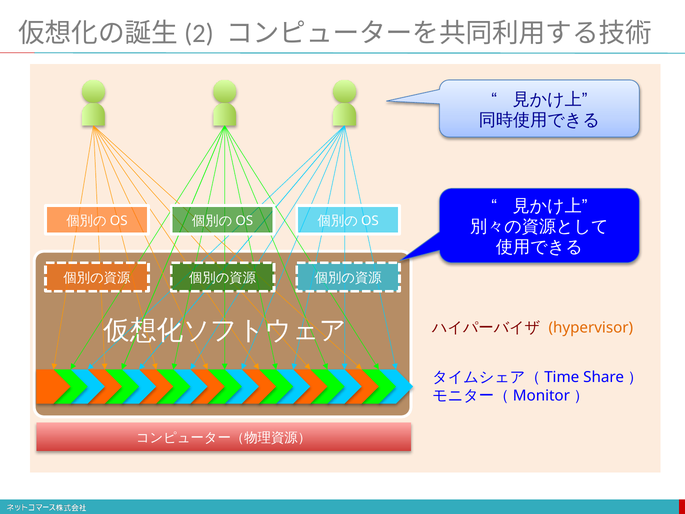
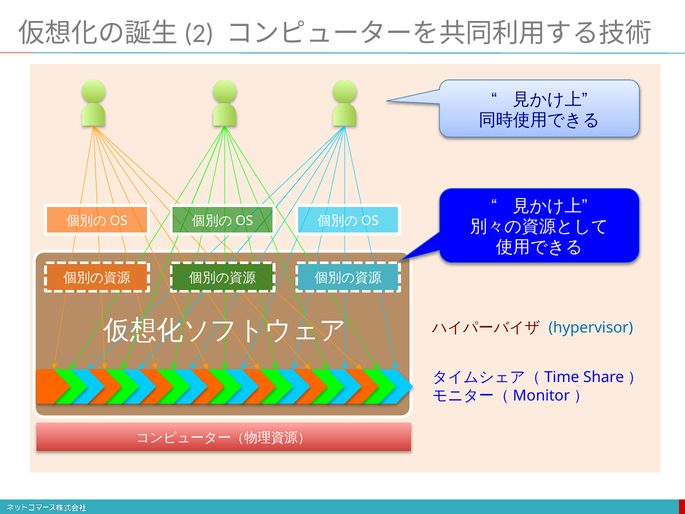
hypervisor colour: orange -> blue (591, 328)
